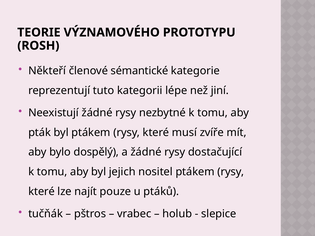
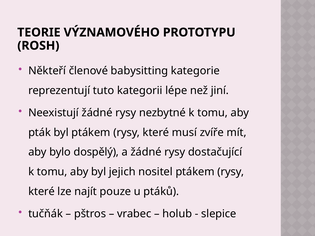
sémantické: sémantické -> babysitting (139, 71)
